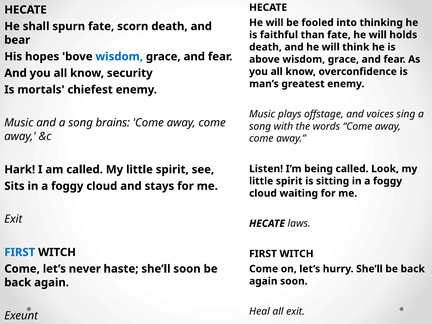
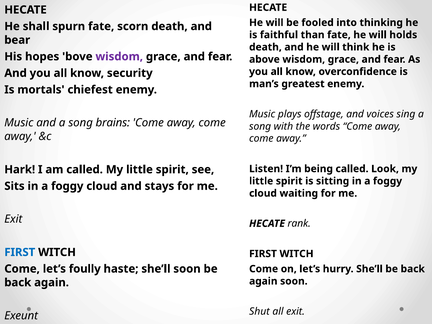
wisdom colour: blue -> purple (119, 57)
laws: laws -> rank (299, 224)
never: never -> foully (85, 269)
Heal: Heal -> Shut (259, 311)
